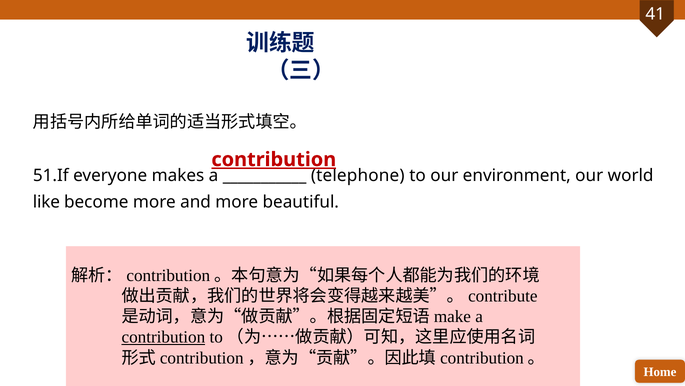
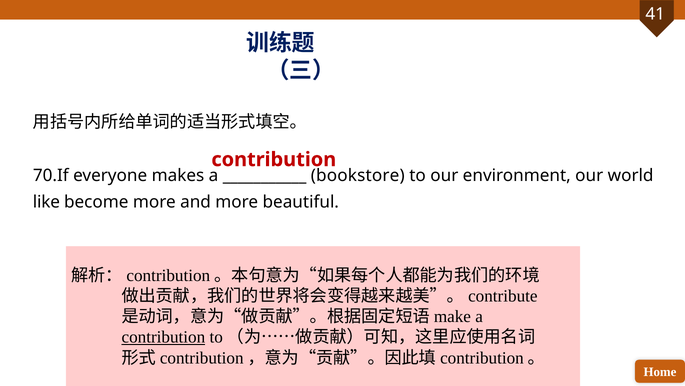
contribution underline: present -> none (274, 159)
51.If: 51.If -> 70.If (51, 175)
telephone: telephone -> bookstore (358, 175)
